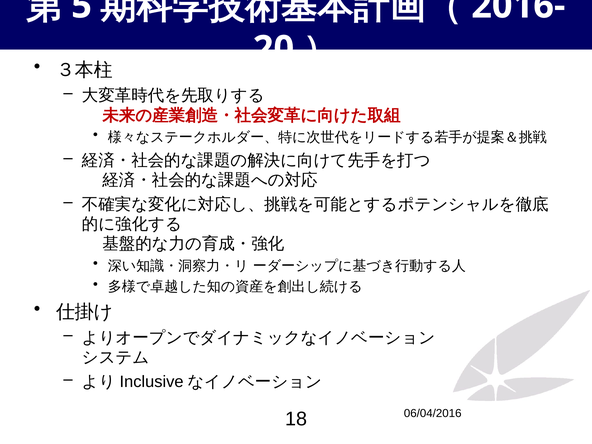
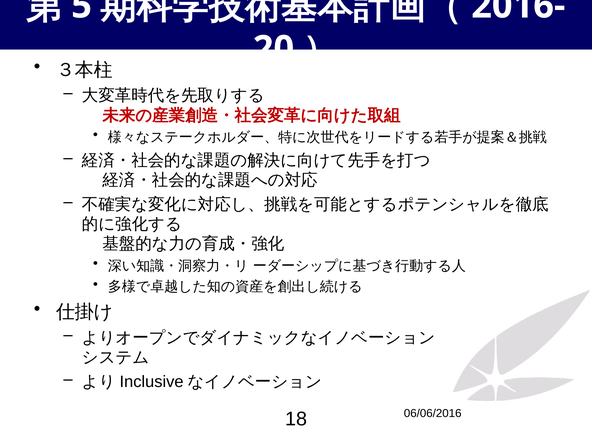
06/04/2016: 06/04/2016 -> 06/06/2016 (433, 413)
